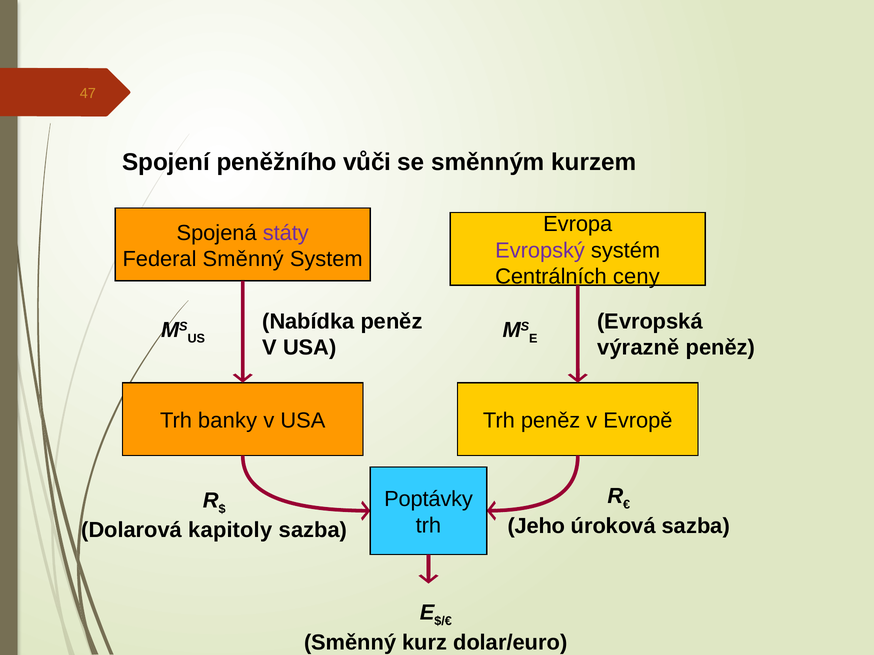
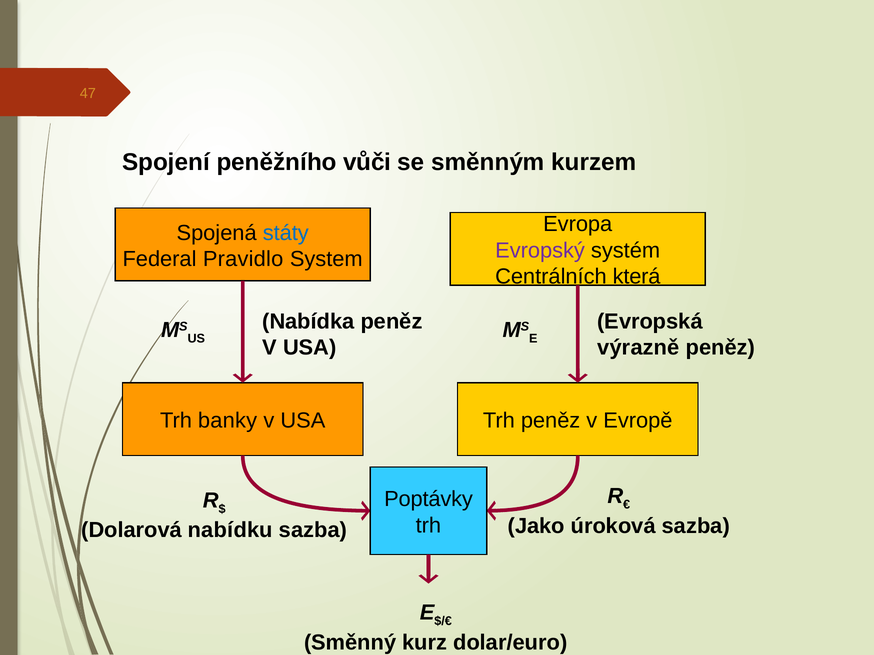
státy colour: purple -> blue (286, 233)
Federal Směnný: Směnný -> Pravidlo (243, 259)
ceny: ceny -> která (637, 277)
Jeho: Jeho -> Jako (536, 526)
kapitoly: kapitoly -> nabídku (230, 531)
